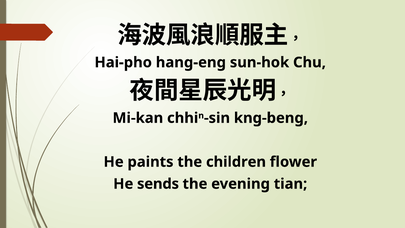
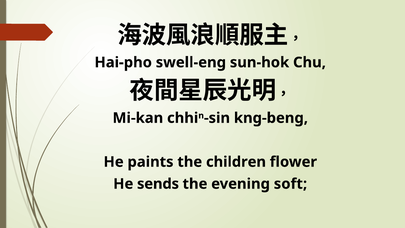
hang-eng: hang-eng -> swell-eng (191, 62)
tian: tian -> soft (290, 184)
